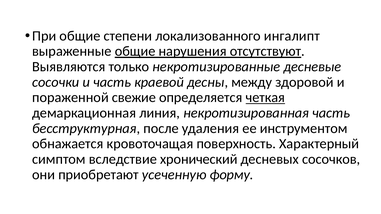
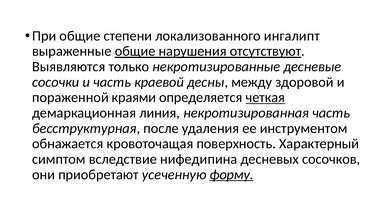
свежие: свежие -> краями (134, 98)
хронический: хронический -> нифедипина (199, 159)
форму underline: none -> present (231, 175)
